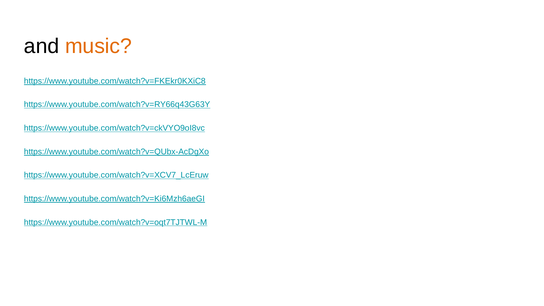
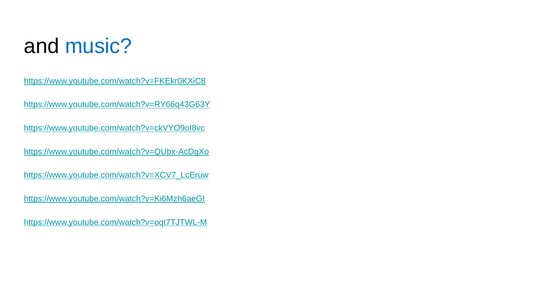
music colour: orange -> blue (98, 46)
